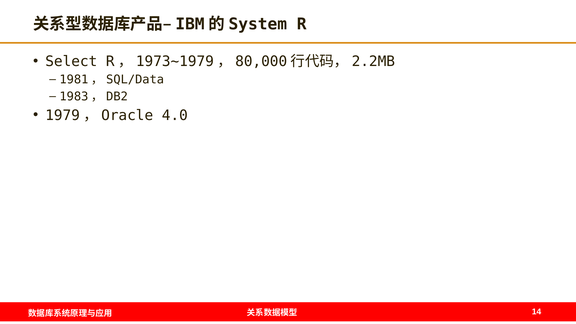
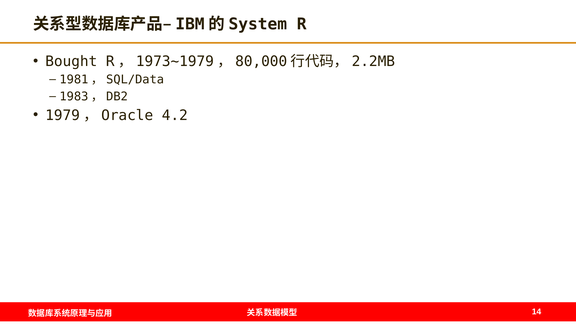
Select: Select -> Bought (71, 62)
4.0: 4.0 -> 4.2 (175, 115)
